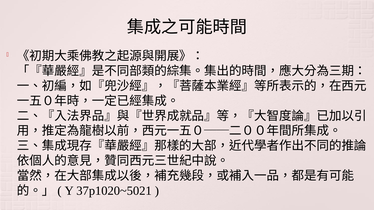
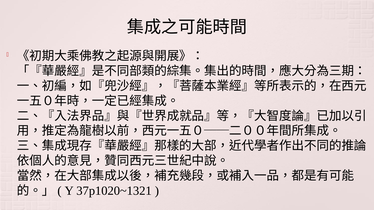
37p1020~5021: 37p1020~5021 -> 37p1020~1321 (114, 191)
